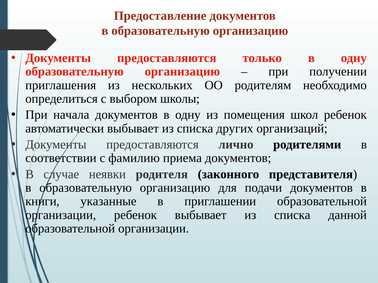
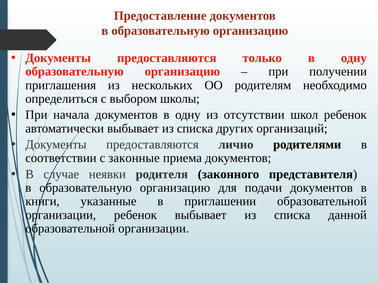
помещения: помещения -> отсутствии (254, 115)
фамилию: фамилию -> законные (134, 158)
